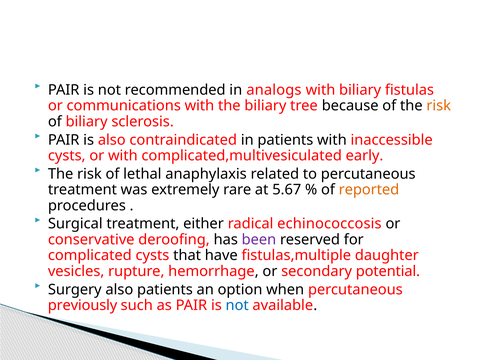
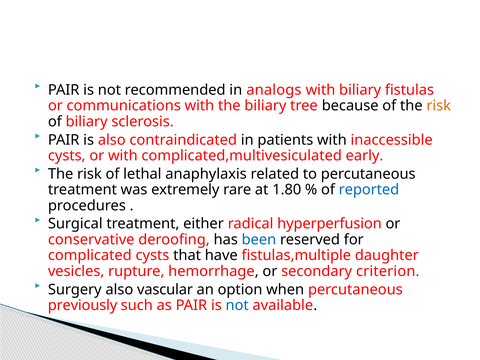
5.67: 5.67 -> 1.80 (287, 190)
reported colour: orange -> blue (369, 190)
echinococcosis: echinococcosis -> hyperperfusion (330, 224)
been colour: purple -> blue (259, 240)
potential: potential -> criterion (388, 271)
also patients: patients -> vascular (165, 290)
